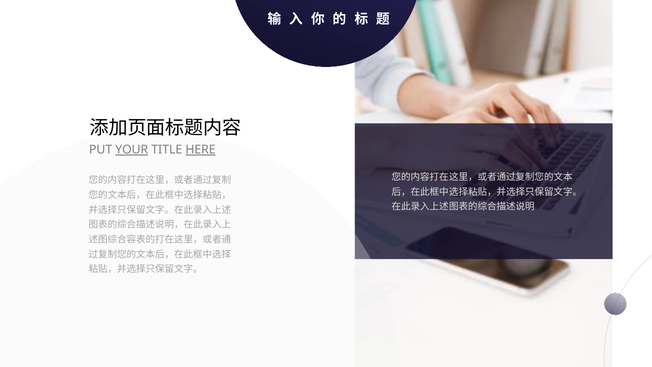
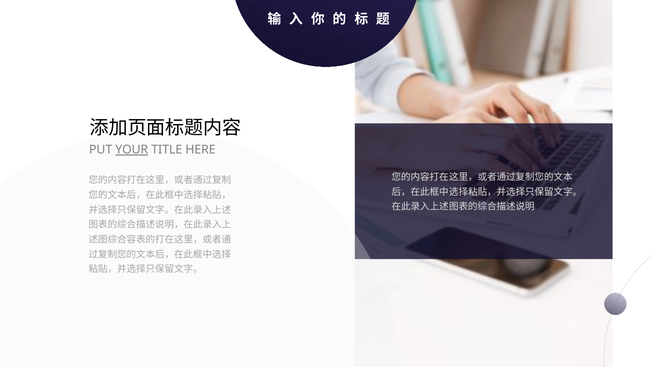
HERE underline: present -> none (201, 150)
